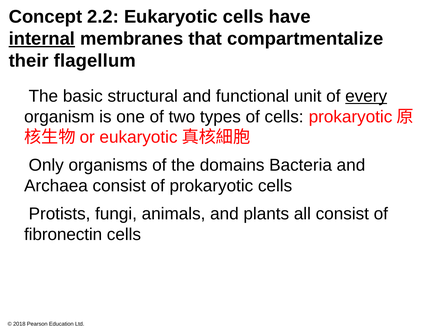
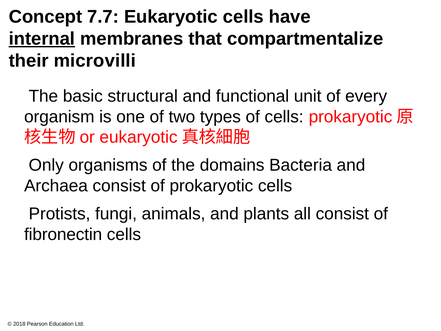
2.2: 2.2 -> 7.7 (103, 17)
flagellum: flagellum -> microvilli (95, 61)
every underline: present -> none (366, 96)
